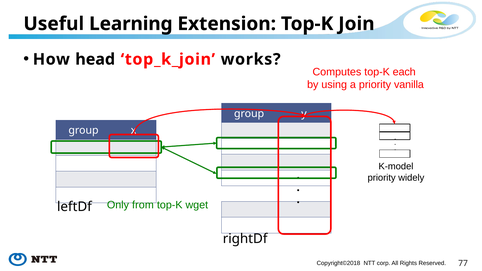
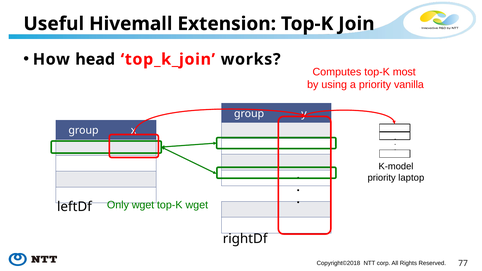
Learning: Learning -> Hivemall (131, 24)
each: each -> most (404, 72)
widely: widely -> laptop (411, 178)
Only from: from -> wget (143, 205)
